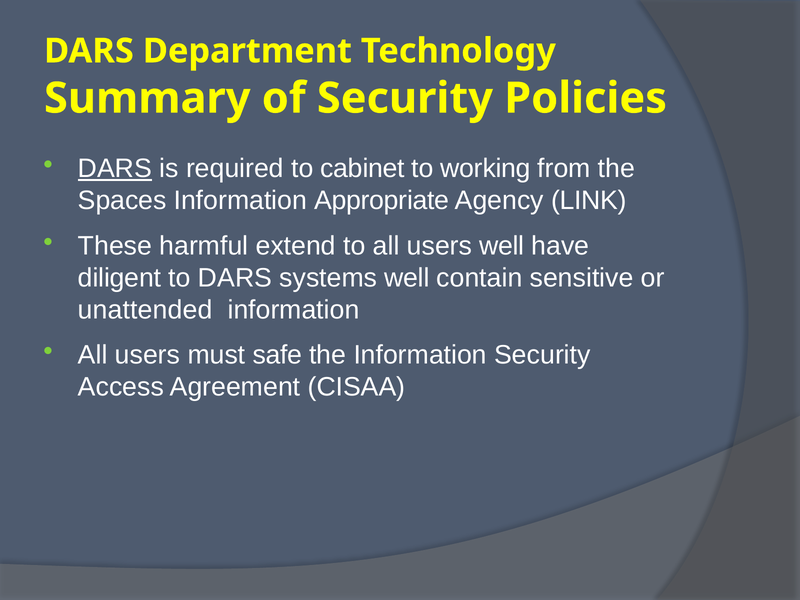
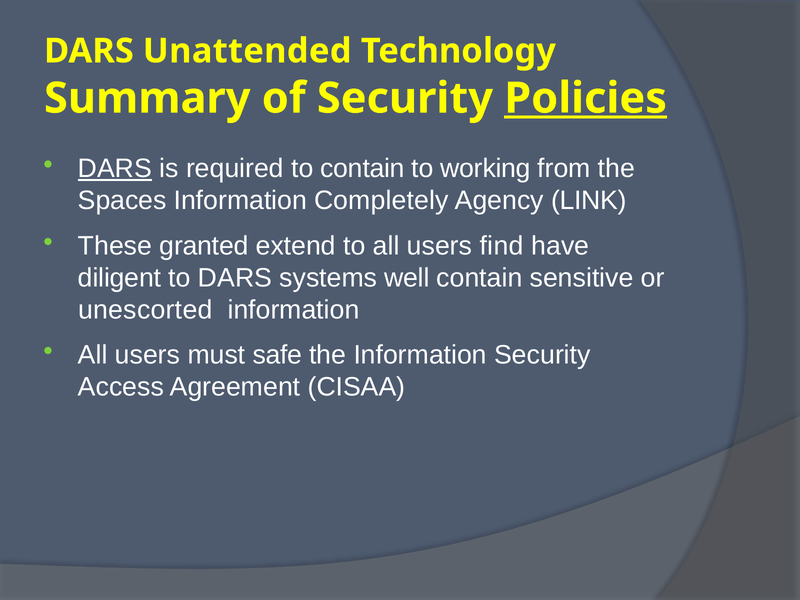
Department: Department -> Unattended (247, 51)
Policies underline: none -> present (586, 98)
to cabinet: cabinet -> contain (362, 168)
Appropriate: Appropriate -> Completely (381, 200)
harmful: harmful -> granted (204, 246)
users well: well -> find (502, 246)
unattended: unattended -> unescorted (145, 310)
